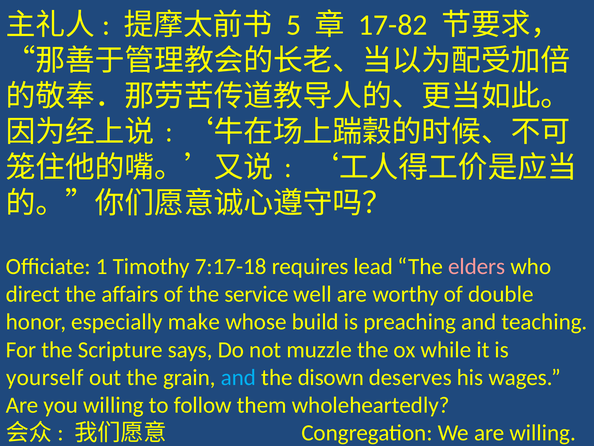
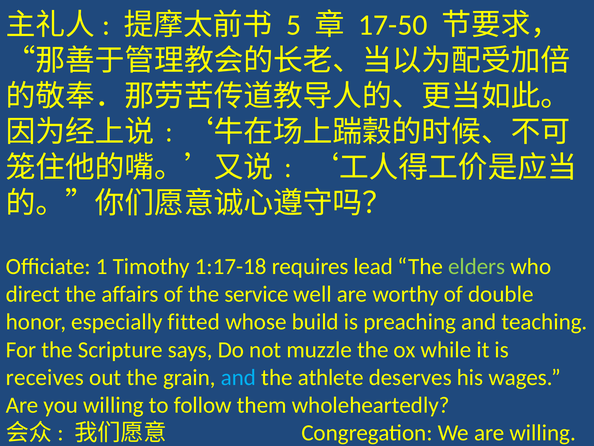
17-82: 17-82 -> 17-50 (393, 25)
7:17-18: 7:17-18 -> 1:17-18 (231, 266)
elders colour: pink -> light green (477, 266)
make: make -> fitted (194, 322)
yourself: yourself -> receives (45, 377)
disown: disown -> athlete (331, 377)
